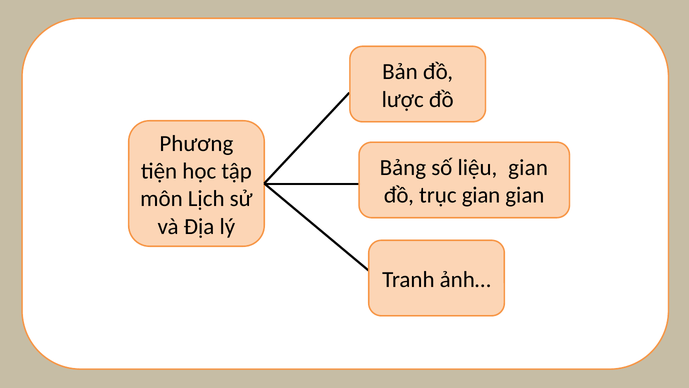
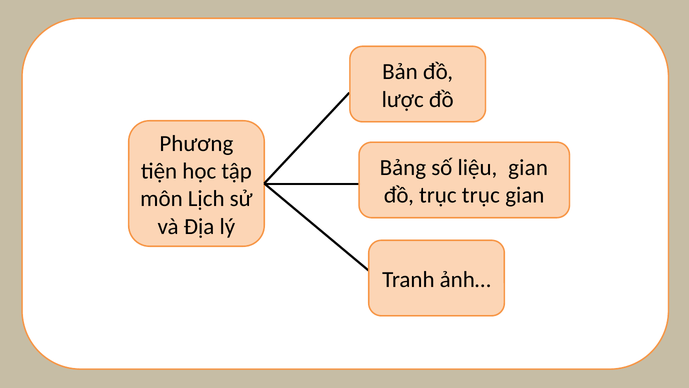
trục gian: gian -> trục (481, 195)
